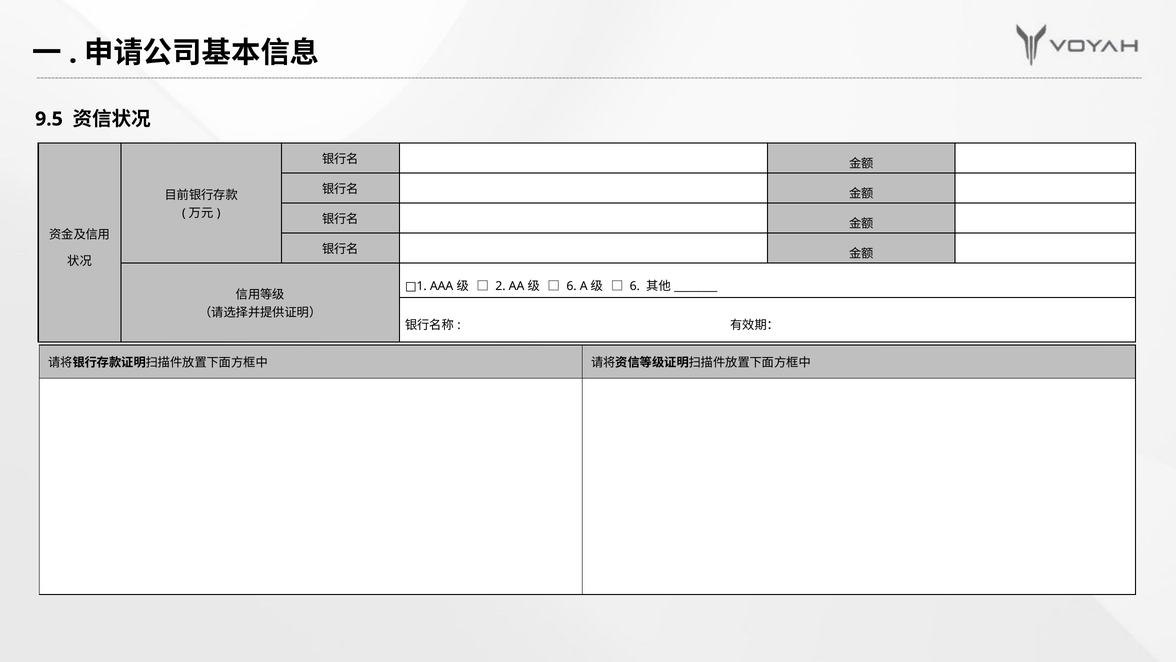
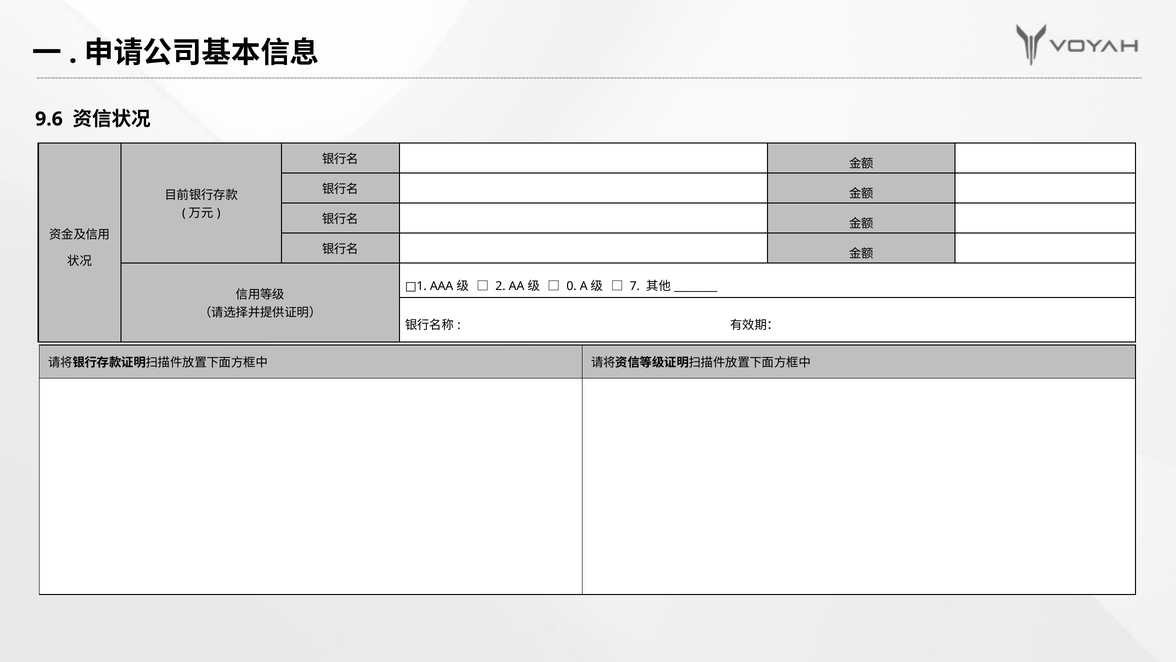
9.5: 9.5 -> 9.6 (49, 119)
6: 6 -> 0 (572, 286)
6: 6 -> 7 (635, 286)
